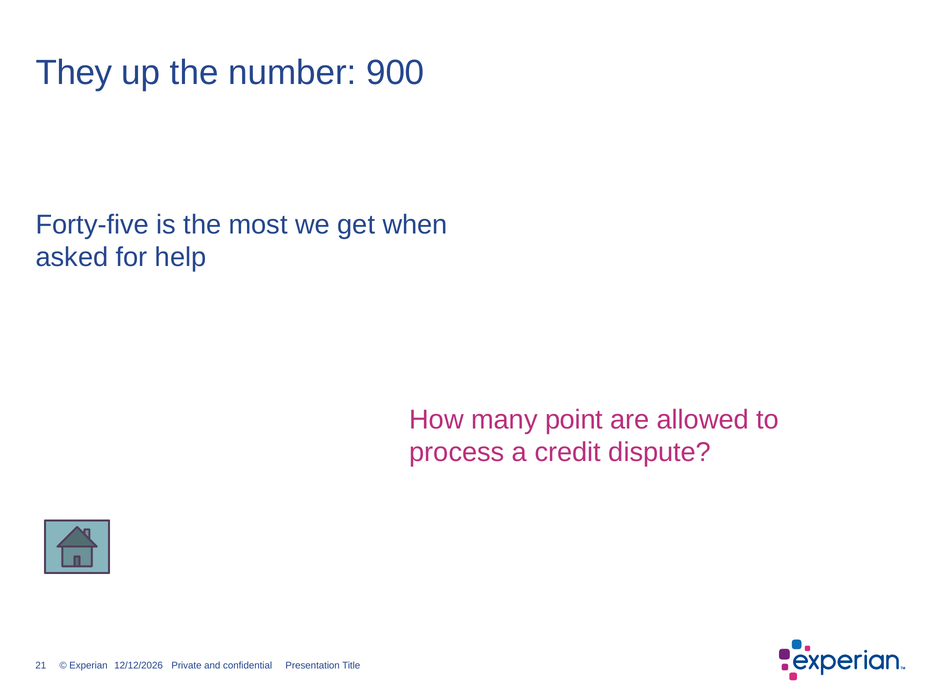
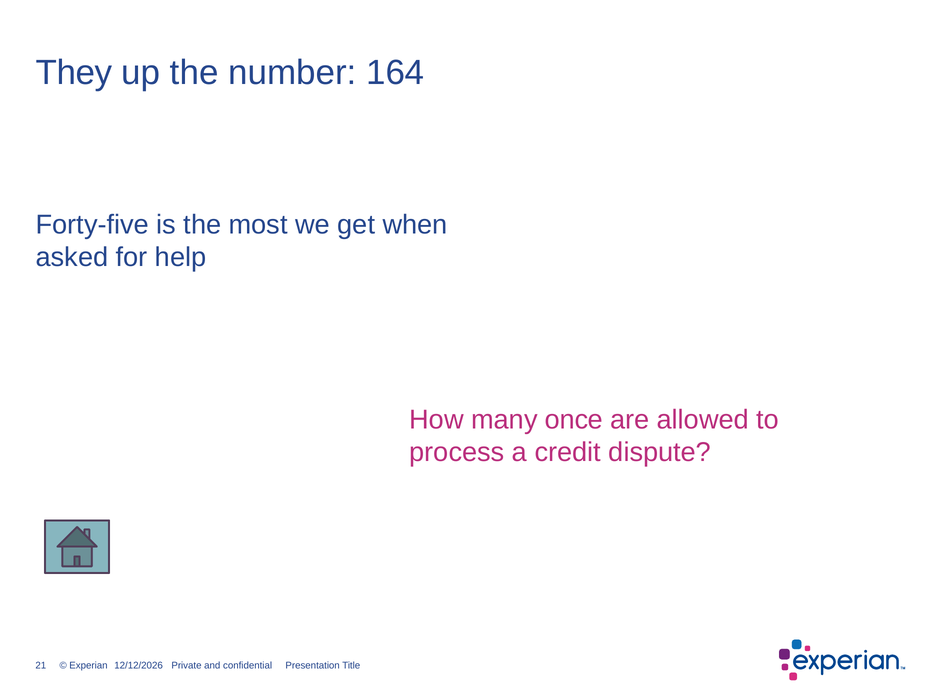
900: 900 -> 164 (395, 73)
point: point -> once (574, 420)
